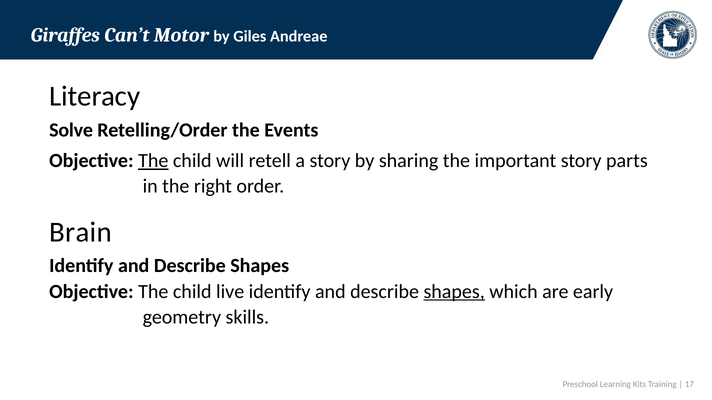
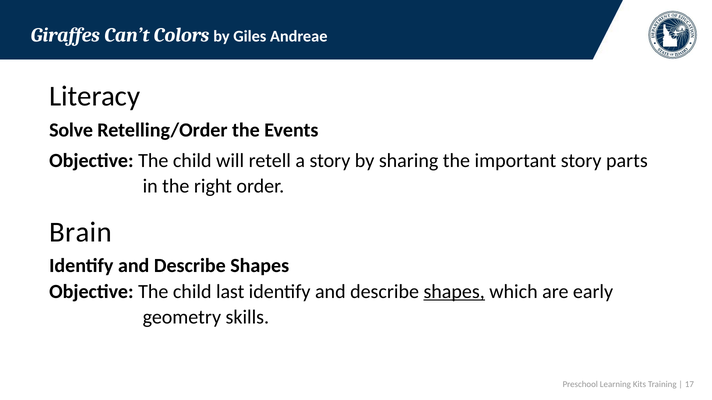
Motor: Motor -> Colors (181, 35)
The underline: present -> none (153, 161)
live: live -> last (230, 292)
